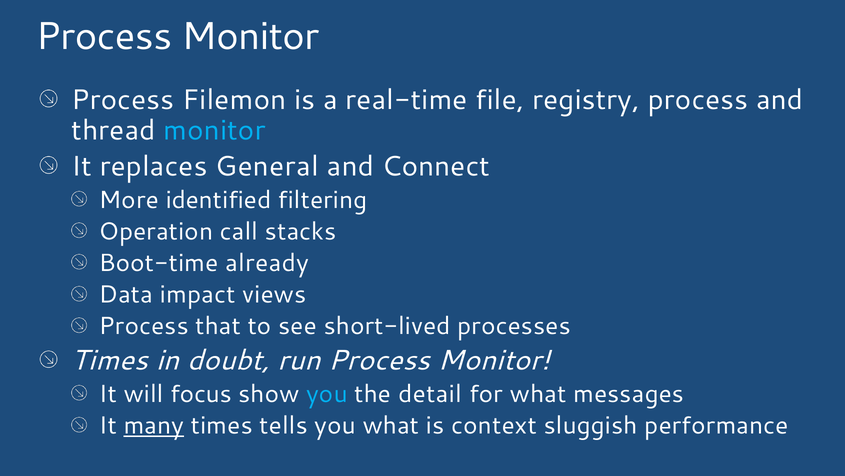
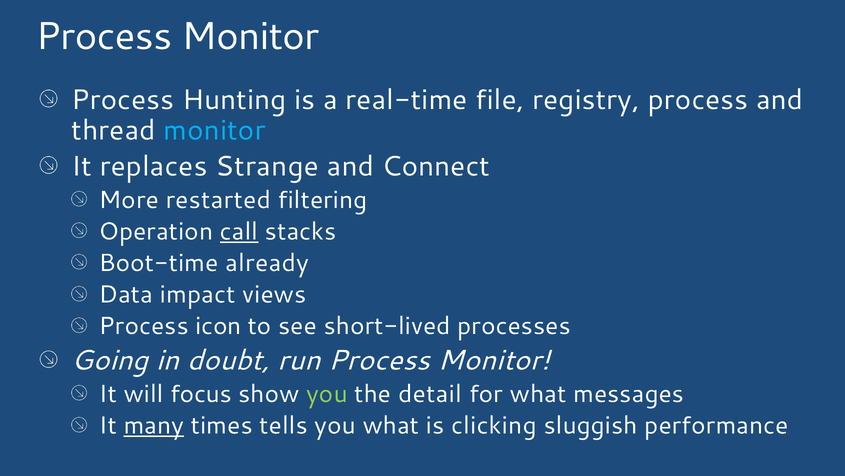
Filemon: Filemon -> Hunting (234, 100)
General: General -> Strange (267, 166)
identified: identified -> restarted (218, 200)
call underline: none -> present (239, 231)
that: that -> icon (218, 326)
Times: Times -> Going (110, 360)
you colour: light blue -> light green (327, 394)
context: context -> clicking (494, 425)
